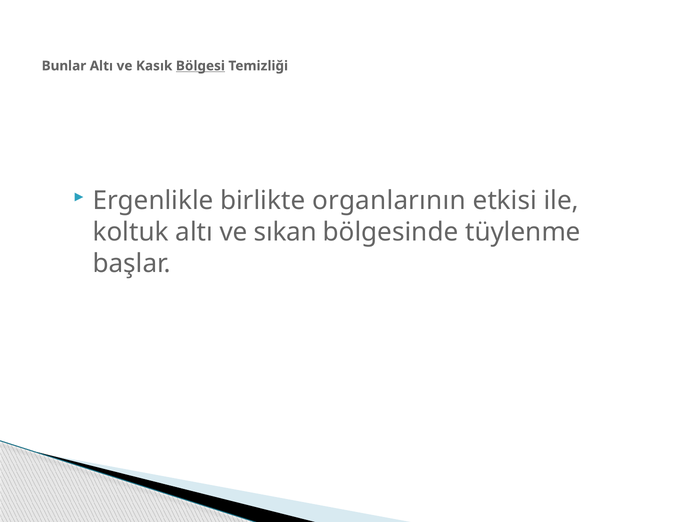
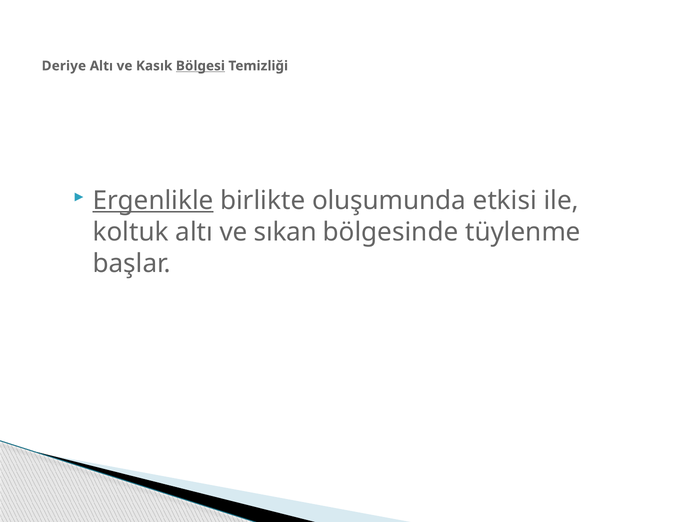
Bunlar: Bunlar -> Deriye (64, 66)
Ergenlikle underline: none -> present (153, 201)
organlarının: organlarının -> oluşumunda (389, 201)
